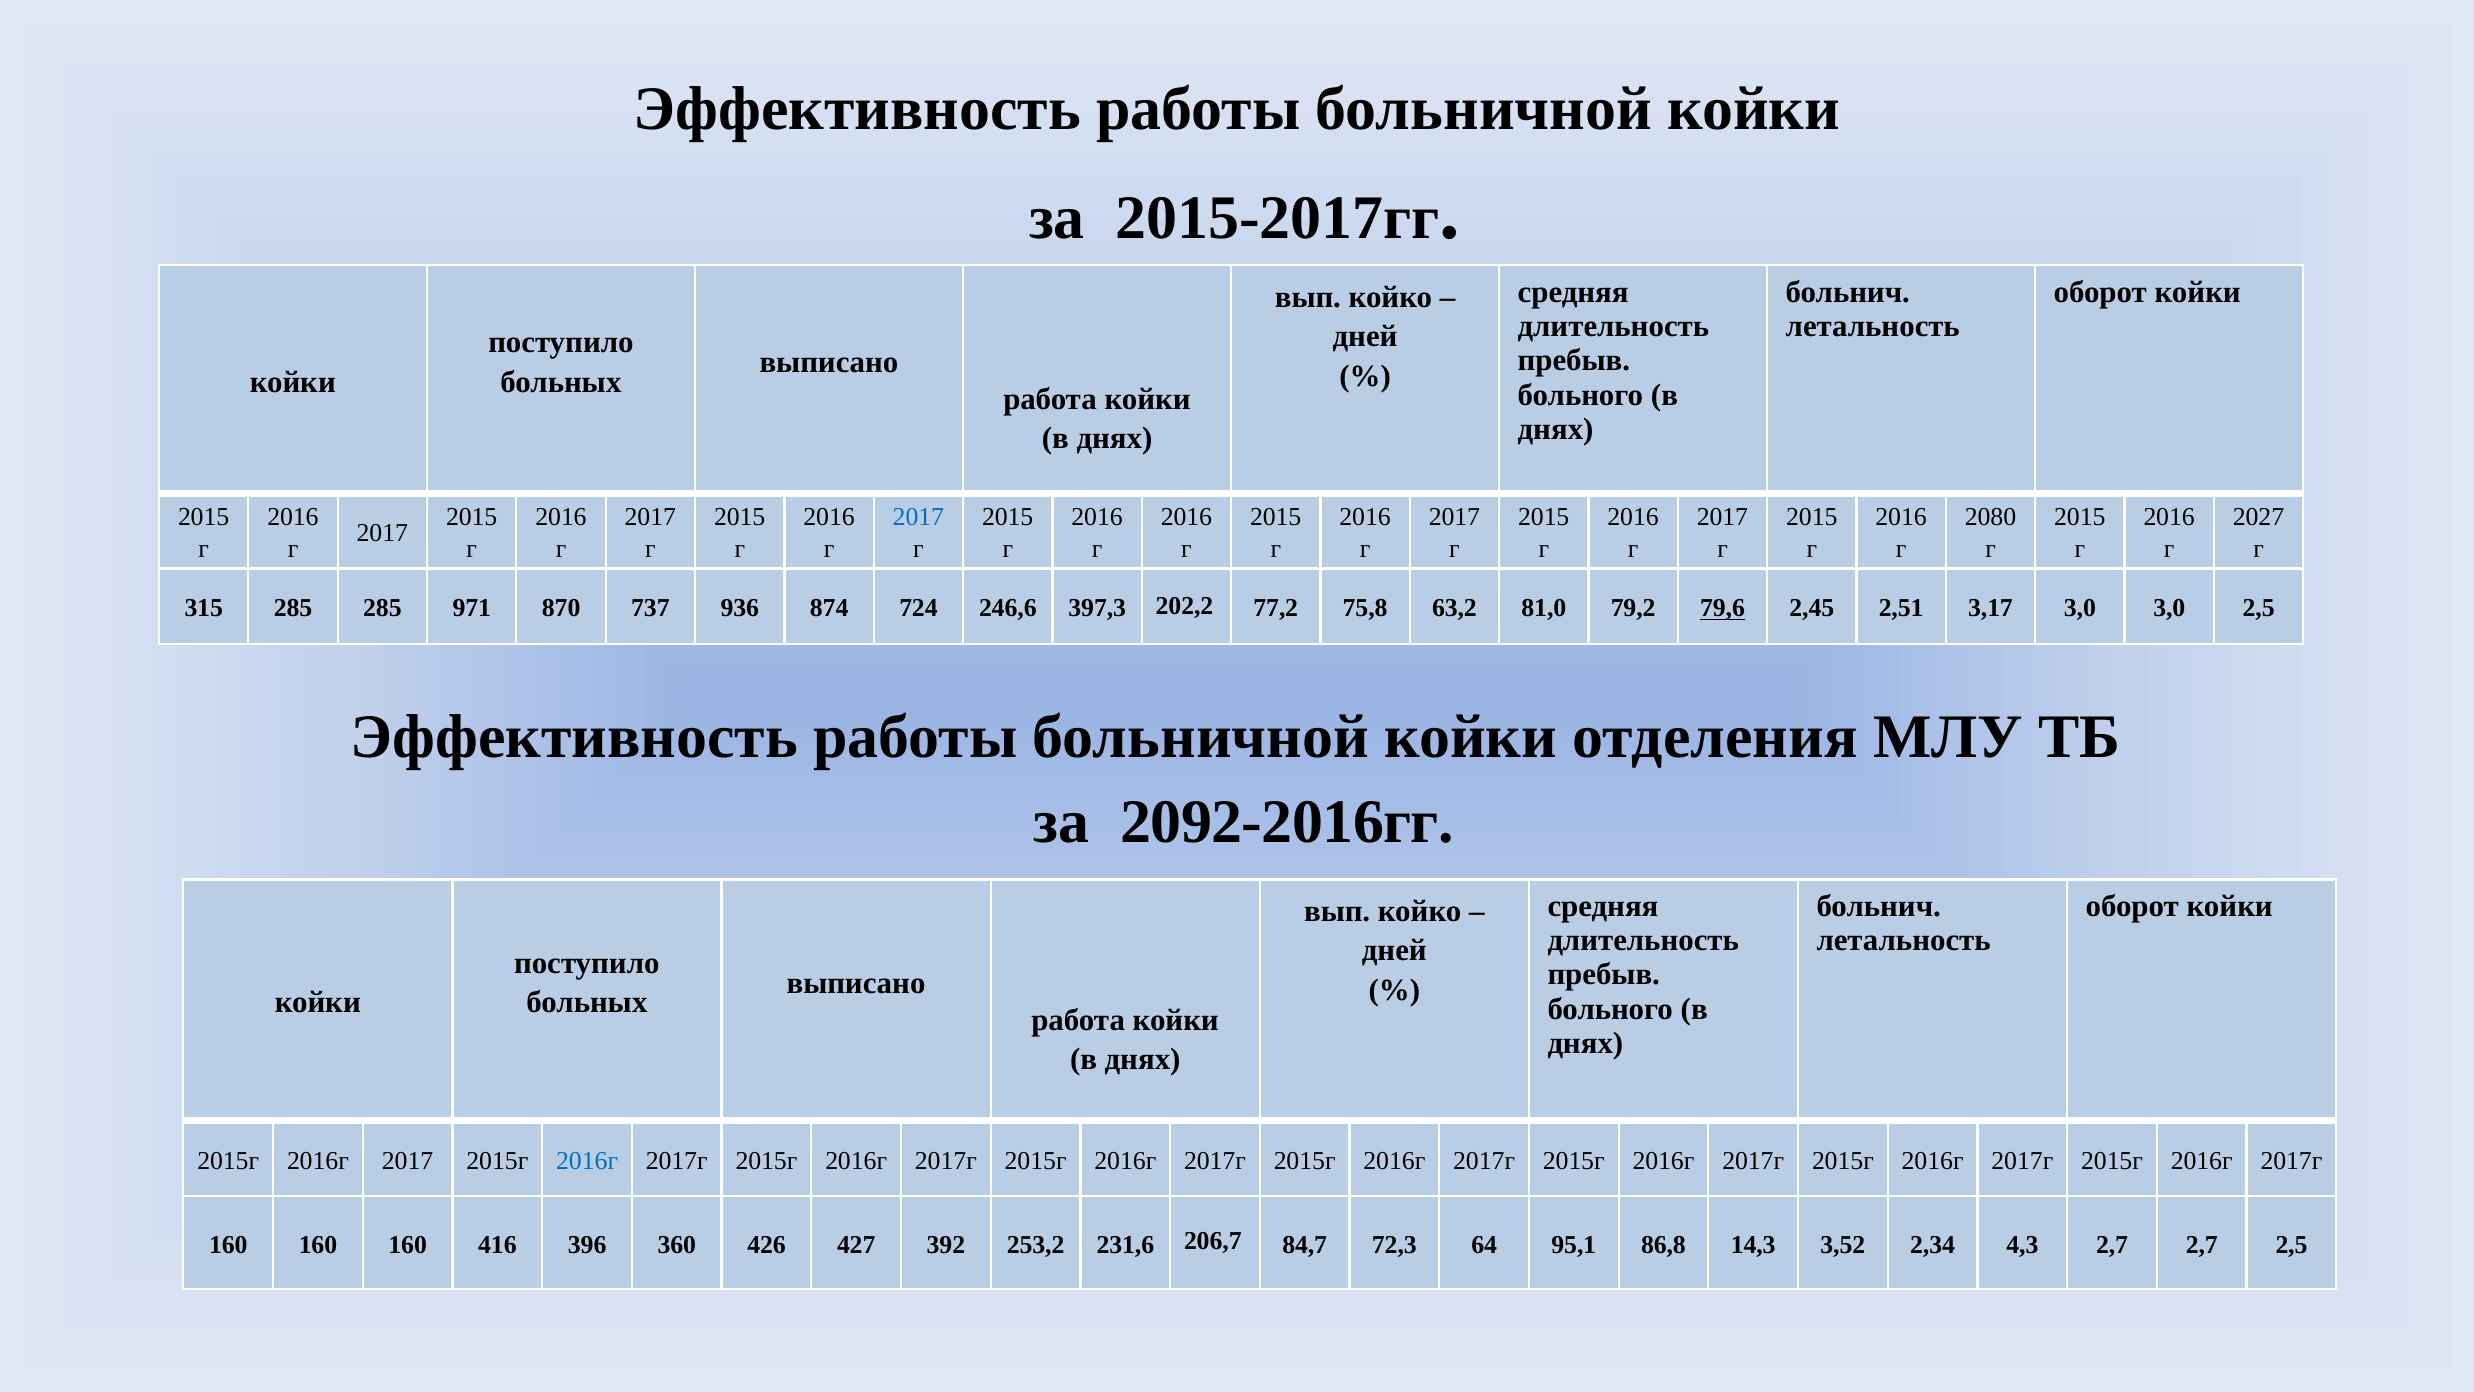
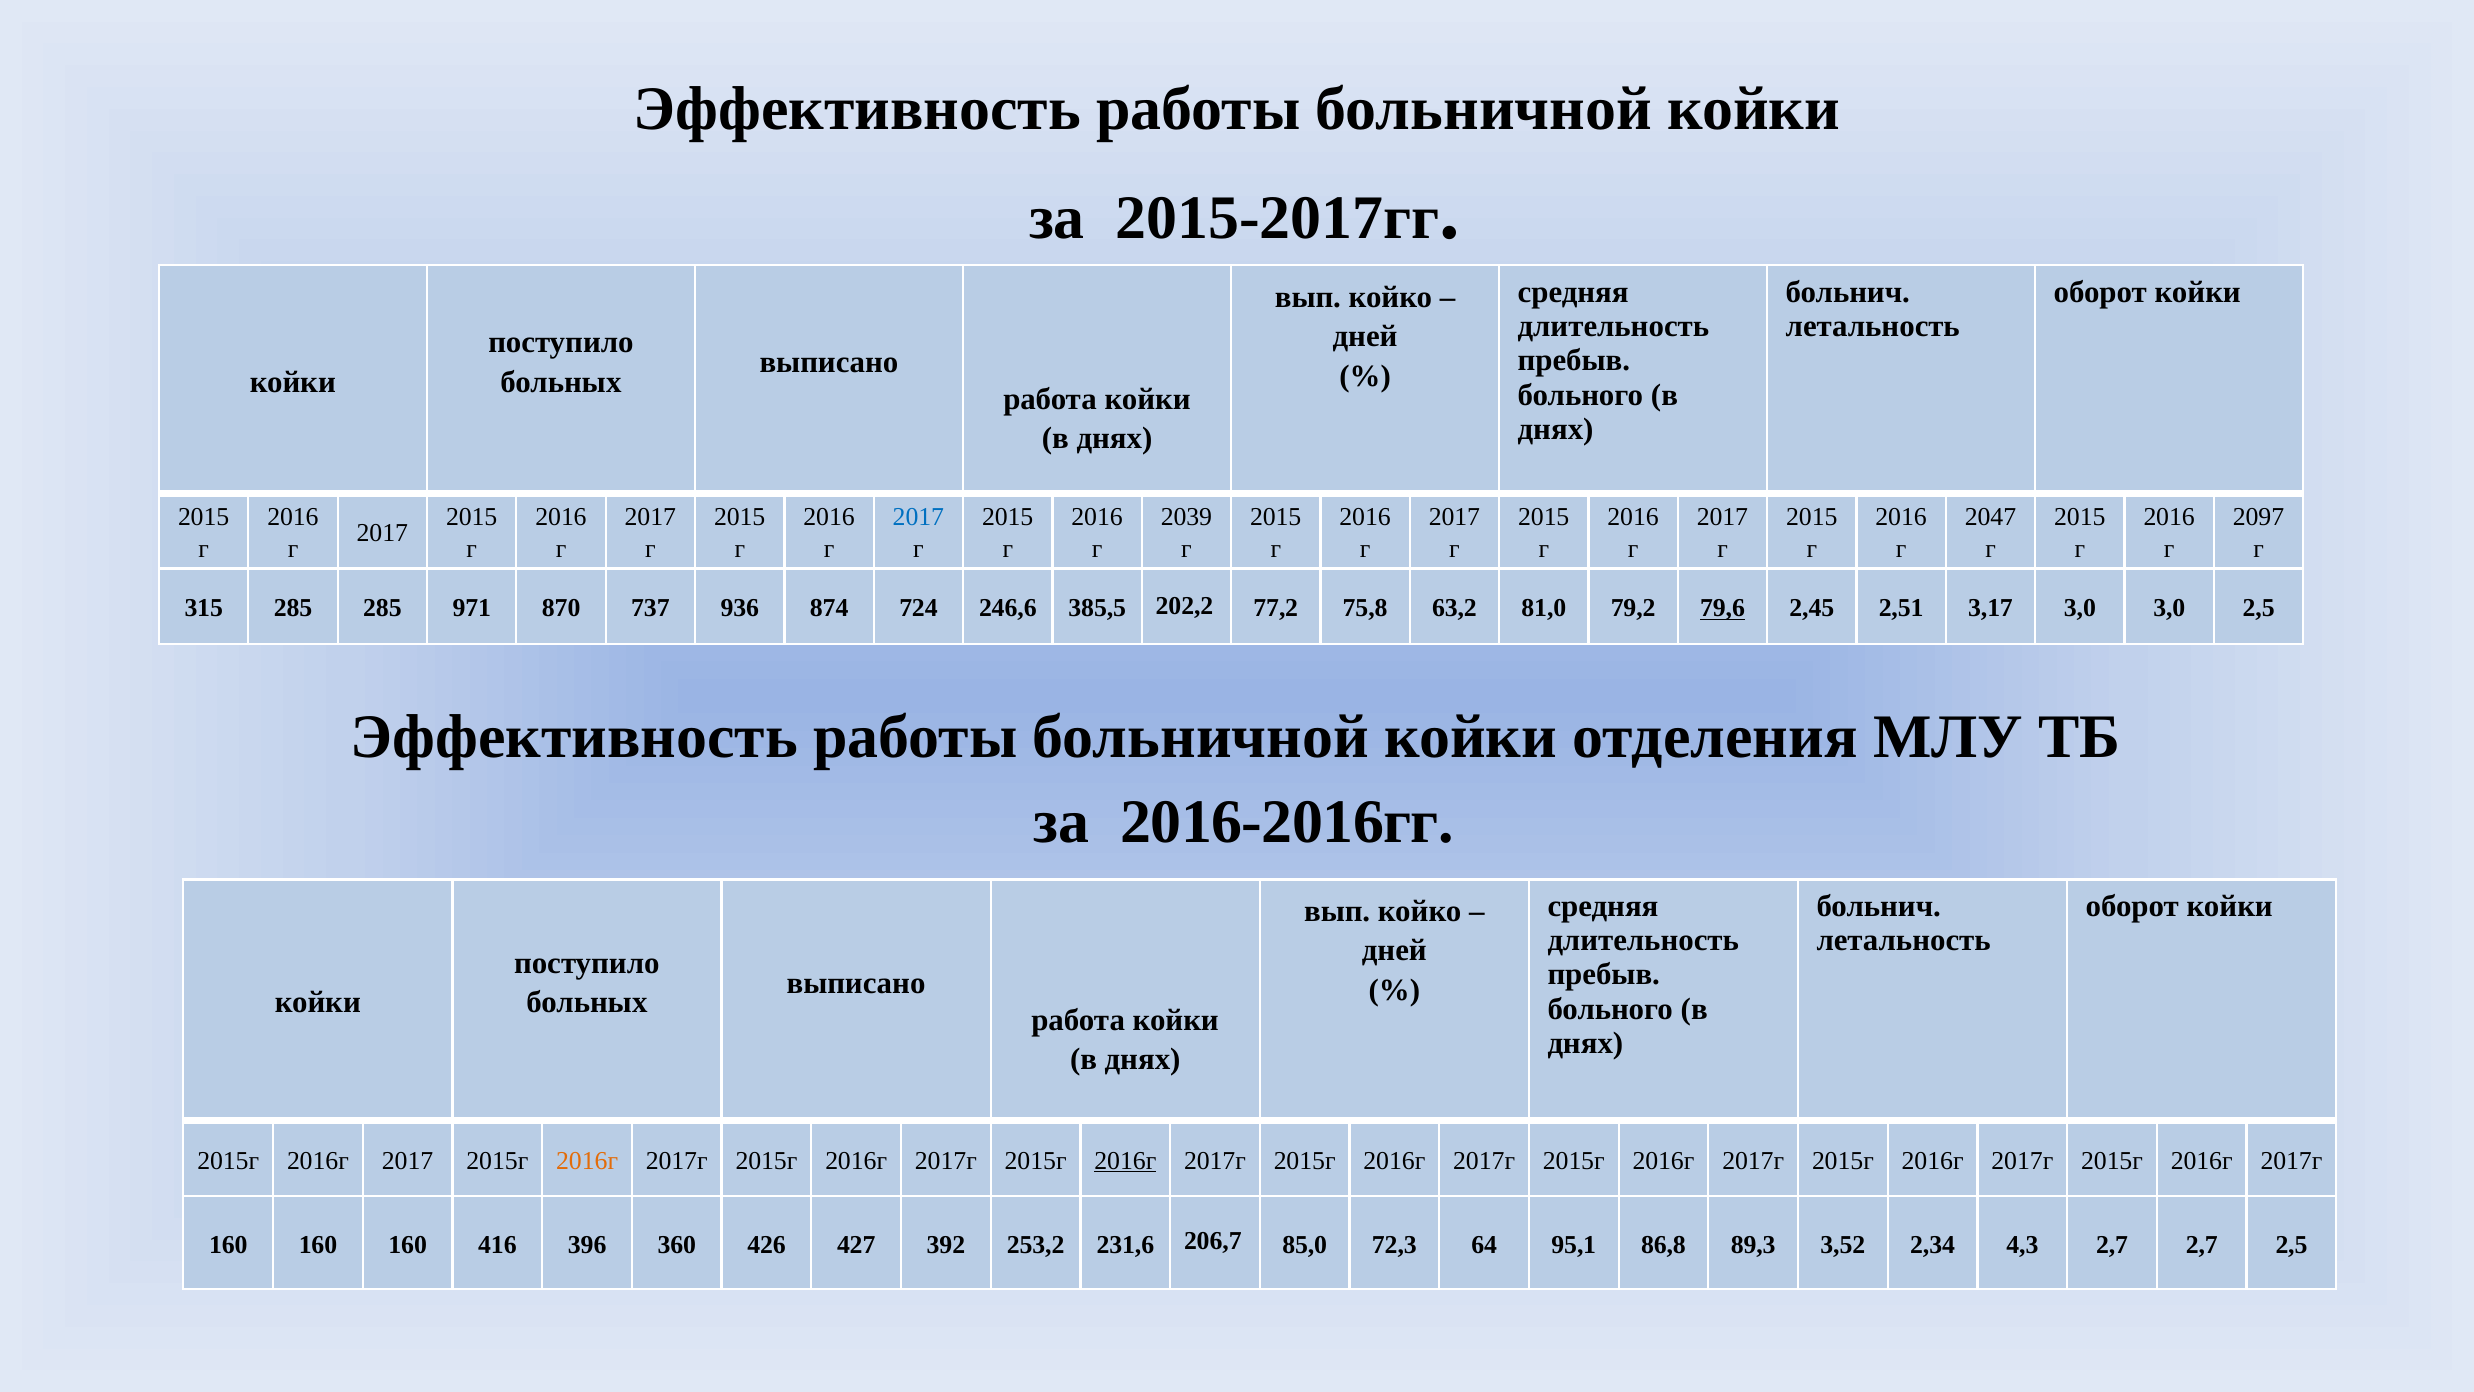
2016: 2016 -> 2039 (1186, 517)
2080: 2080 -> 2047 (1990, 517)
2027: 2027 -> 2097 (2259, 517)
397,3: 397,3 -> 385,5 (1097, 608)
2092-2016гг: 2092-2016гг -> 2016-2016гг (1287, 822)
2016г colour: blue -> orange (587, 1160)
2016г underline: none -> present (1125, 1160)
84,7: 84,7 -> 85,0 (1305, 1244)
14,3: 14,3 -> 89,3 (1753, 1244)
